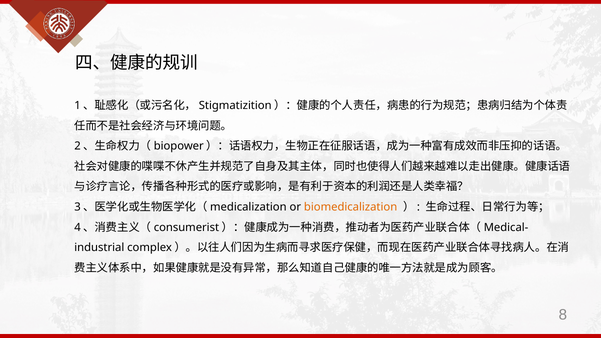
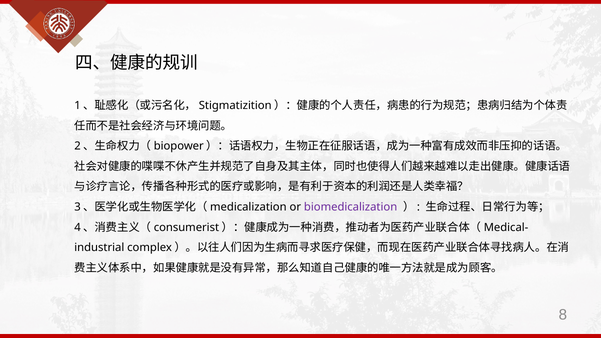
biomedicalization colour: orange -> purple (351, 207)
